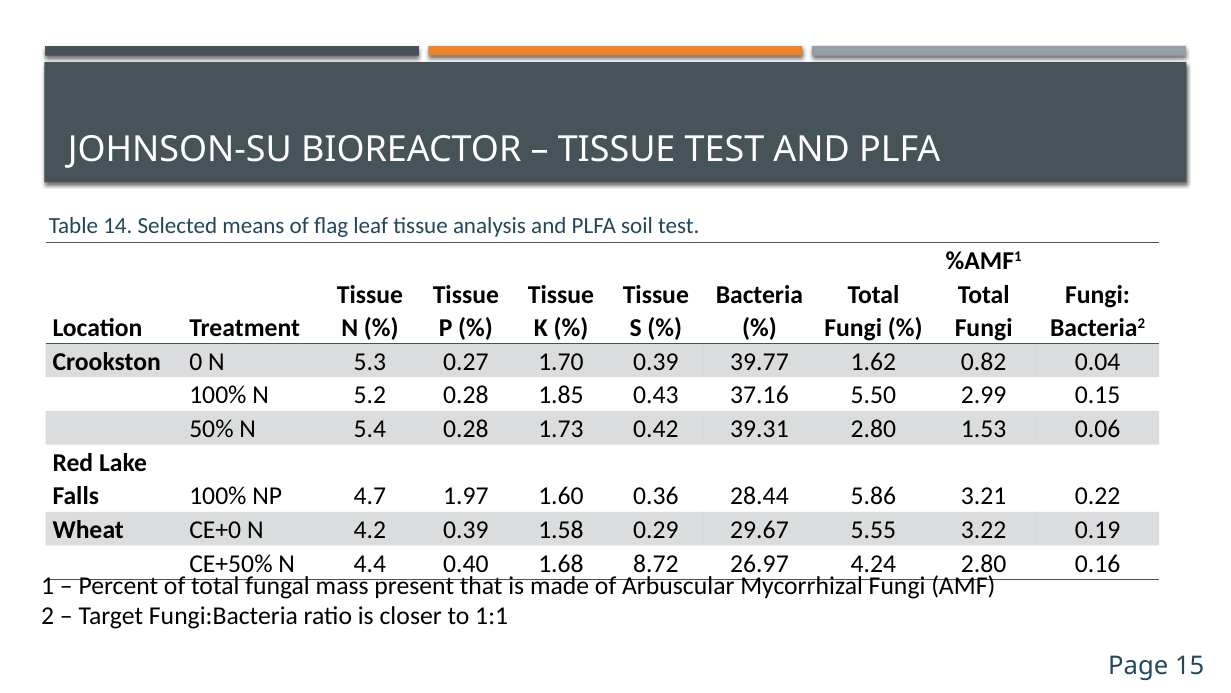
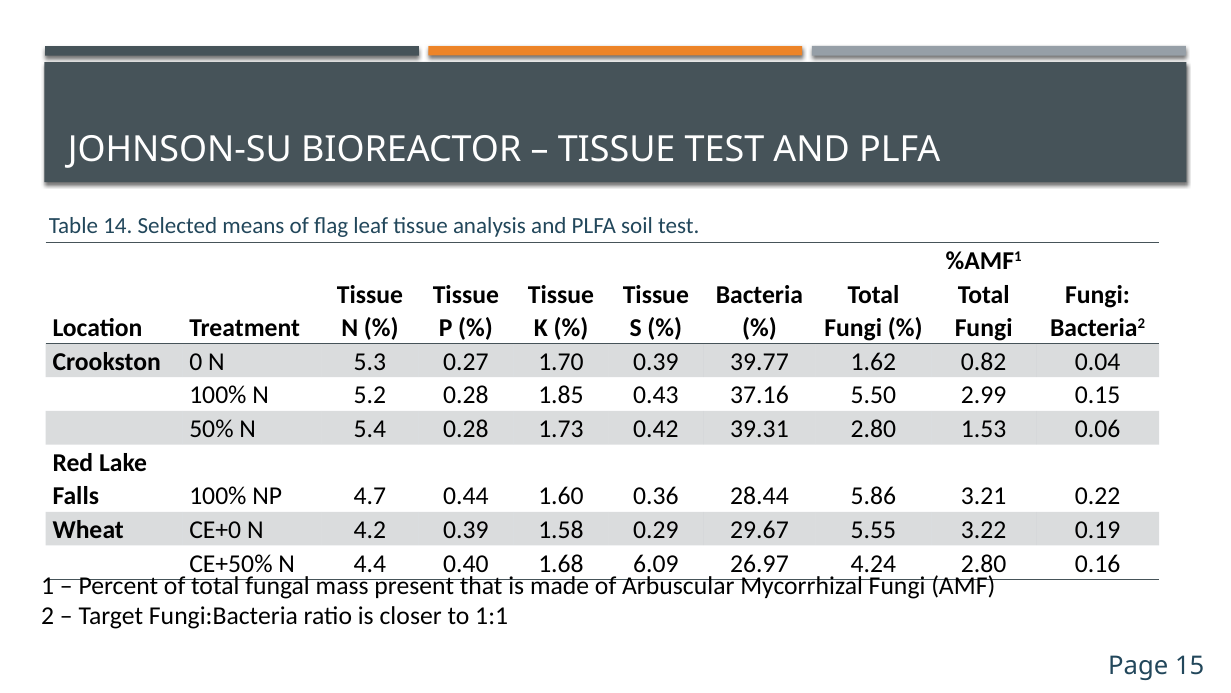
1.97: 1.97 -> 0.44 (466, 496)
8.72: 8.72 -> 6.09 (656, 563)
